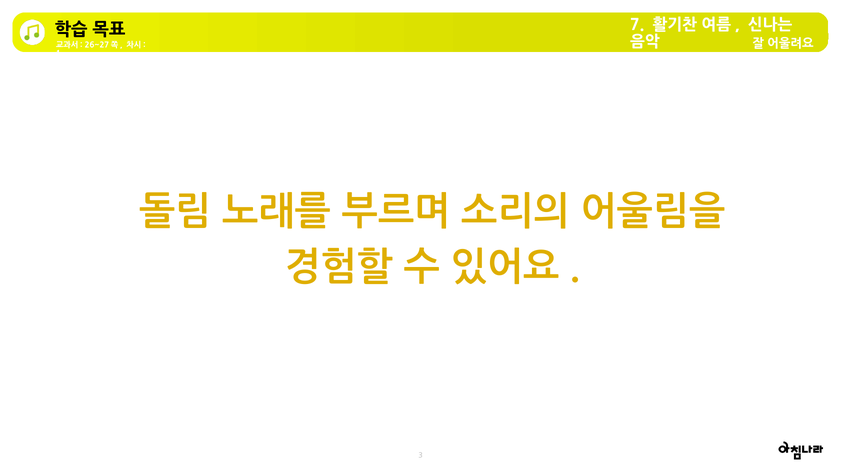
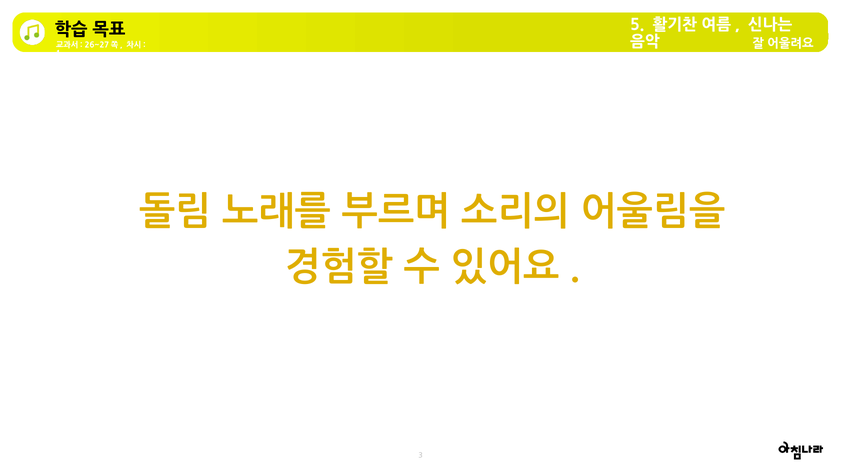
7: 7 -> 5 (637, 25)
